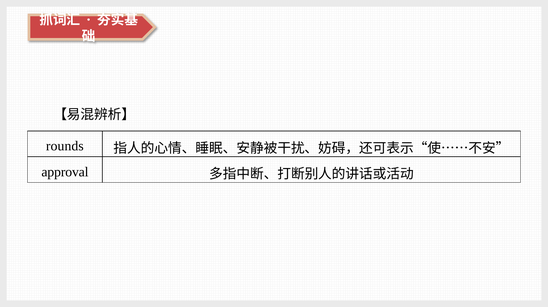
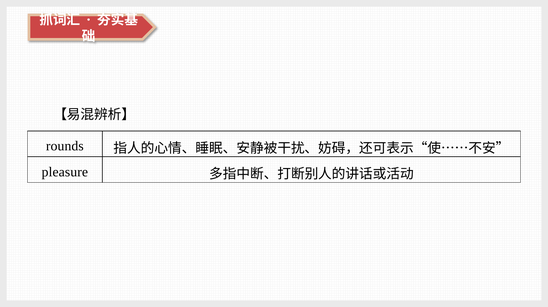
approval: approval -> pleasure (65, 172)
